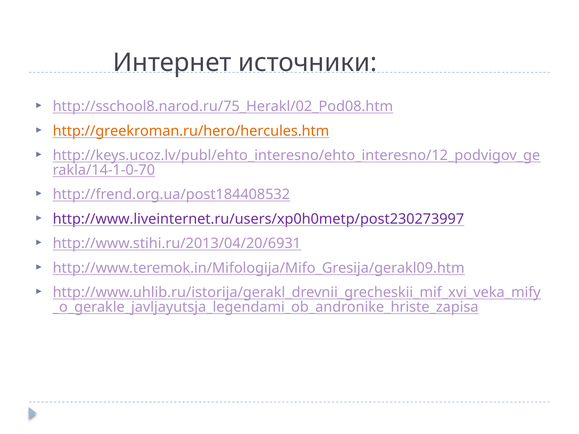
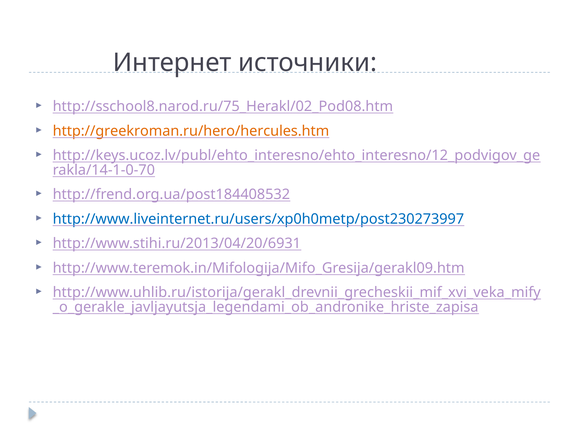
http://www.liveinternet.ru/users/xp0h0metp/post230273997 colour: purple -> blue (258, 219)
